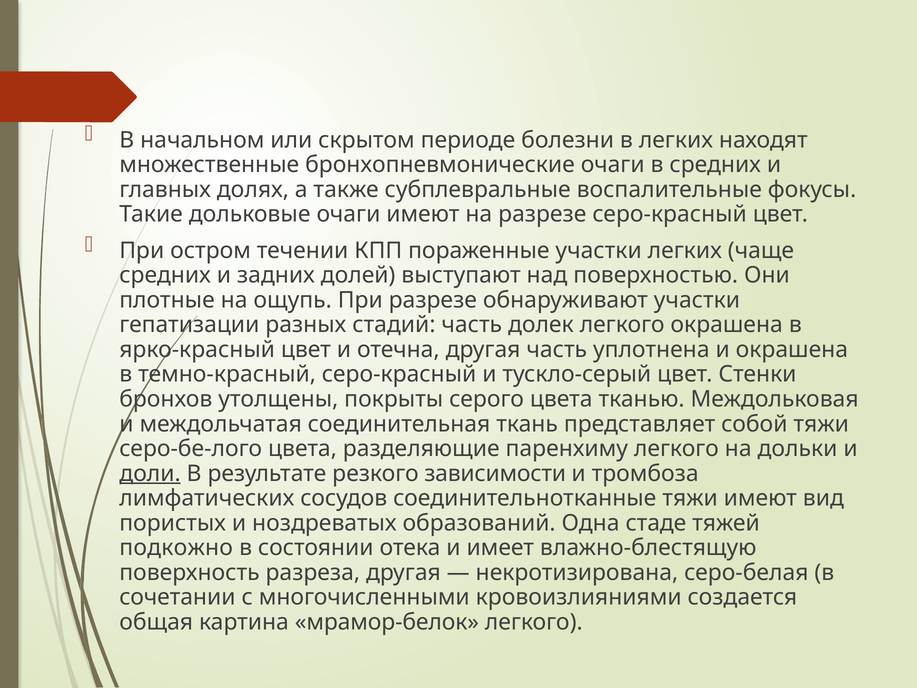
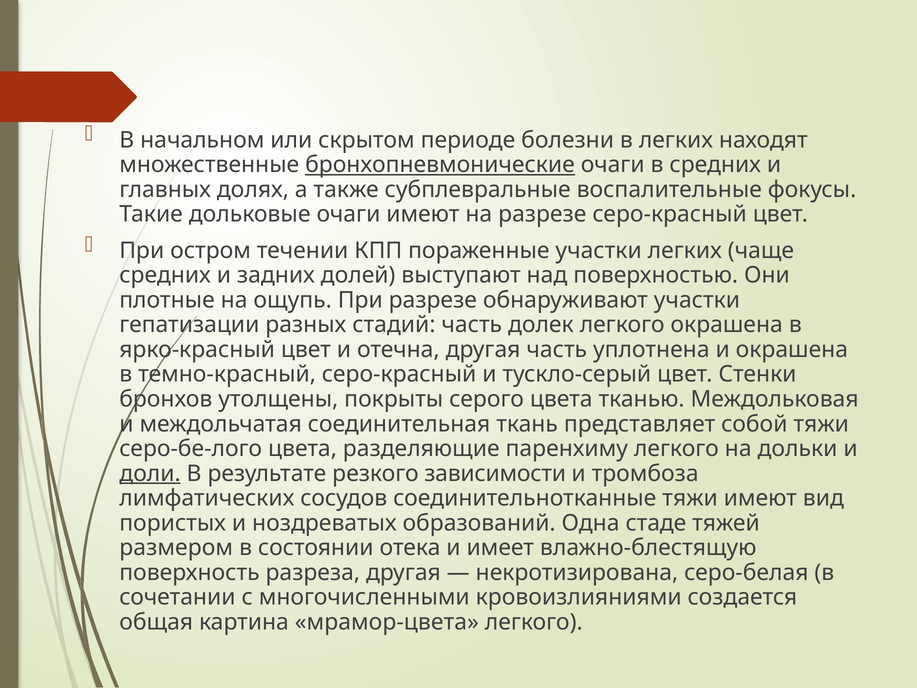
бронхопневмонические underline: none -> present (440, 165)
подкожно: подкожно -> размером (176, 548)
мрамор-белок: мрамор-белок -> мрамор-цвета (387, 622)
